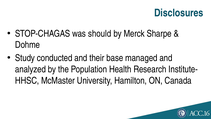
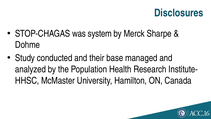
should: should -> system (100, 34)
